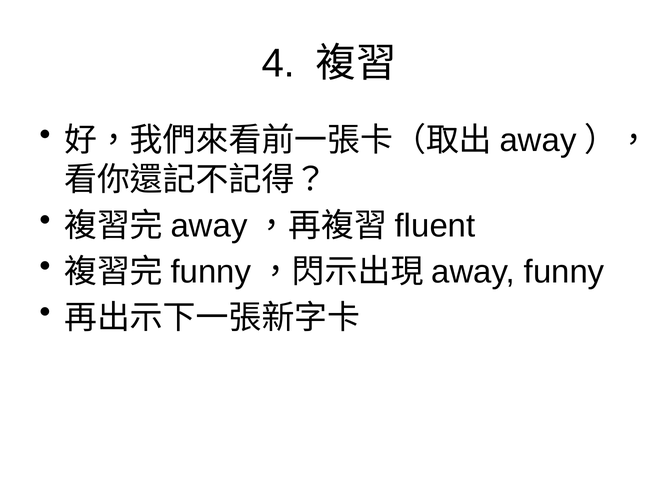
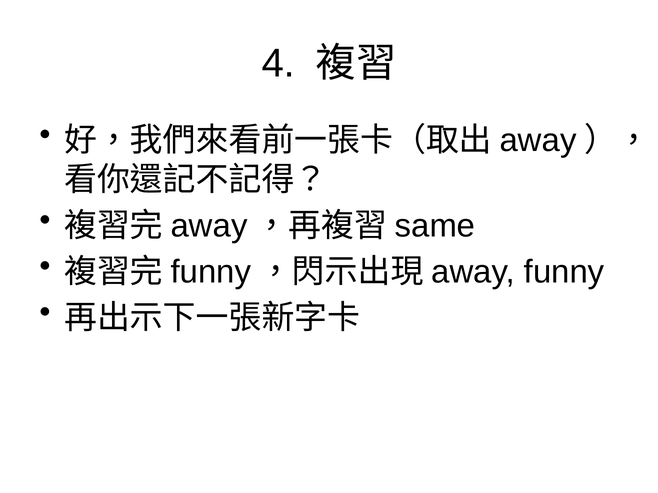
fluent: fluent -> same (435, 226)
